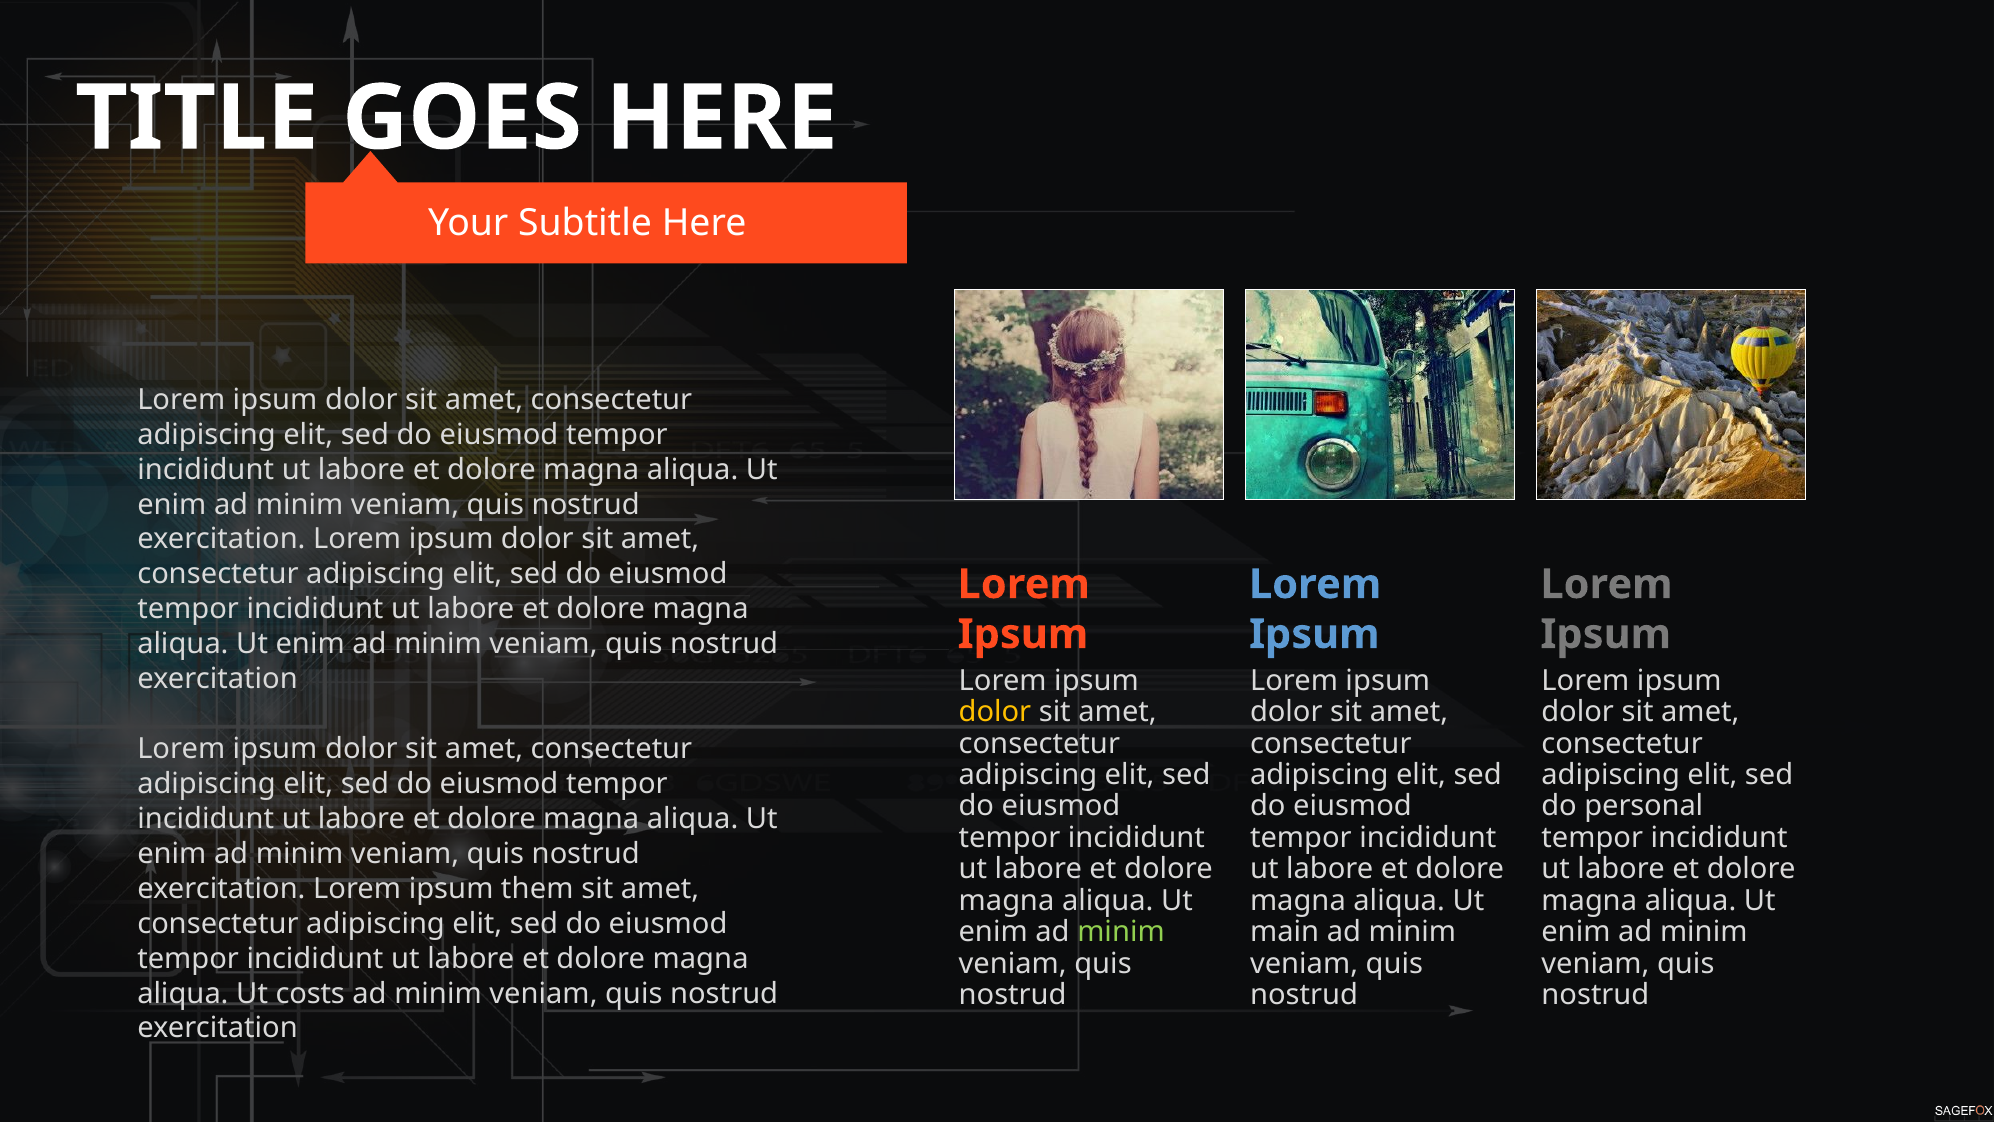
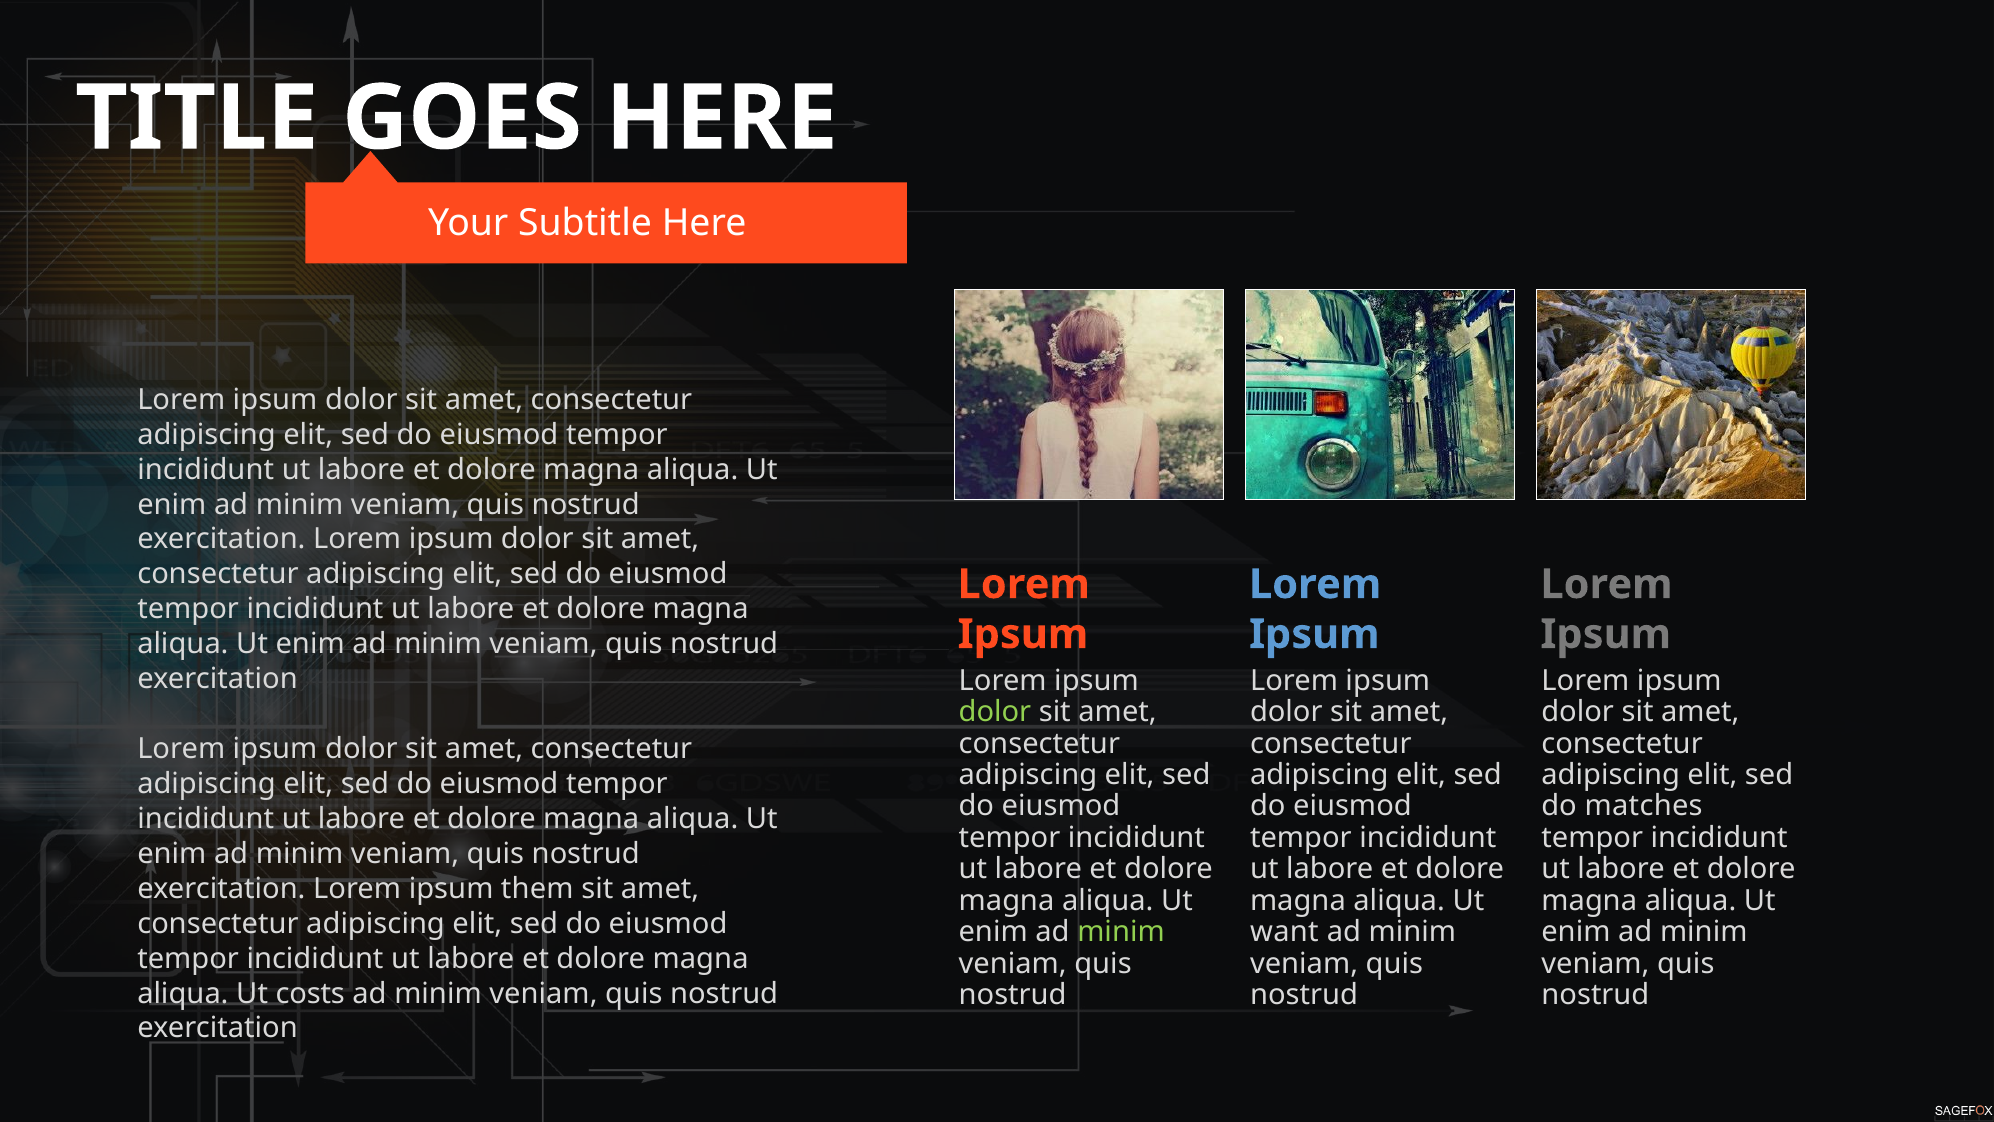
dolor colour: yellow -> light green (995, 712)
personal: personal -> matches (1644, 806)
main: main -> want (1284, 932)
